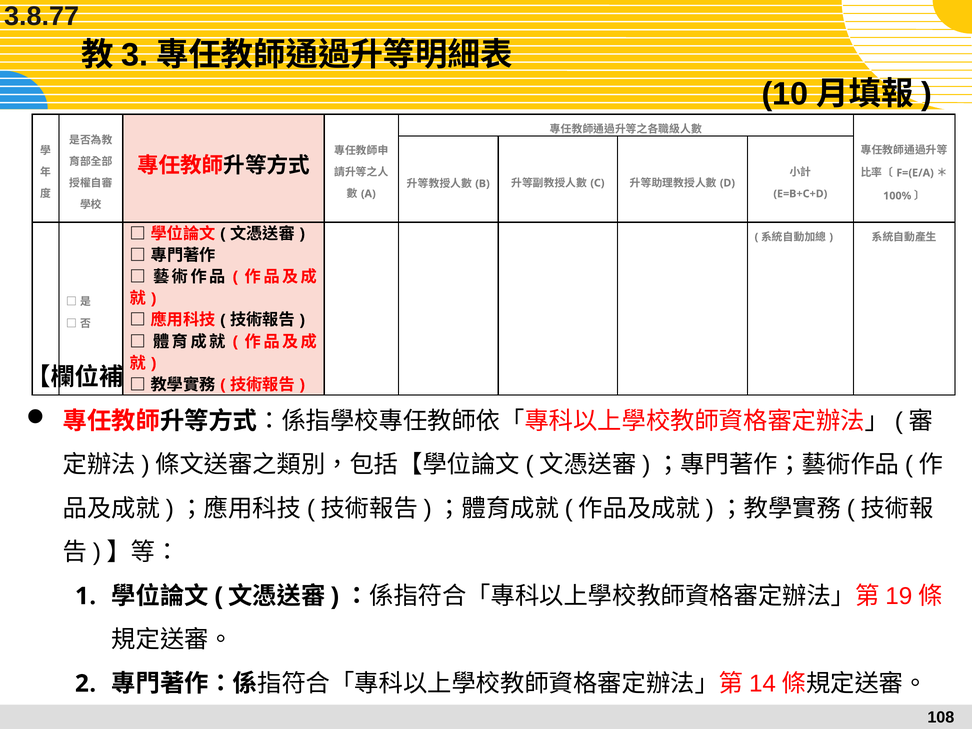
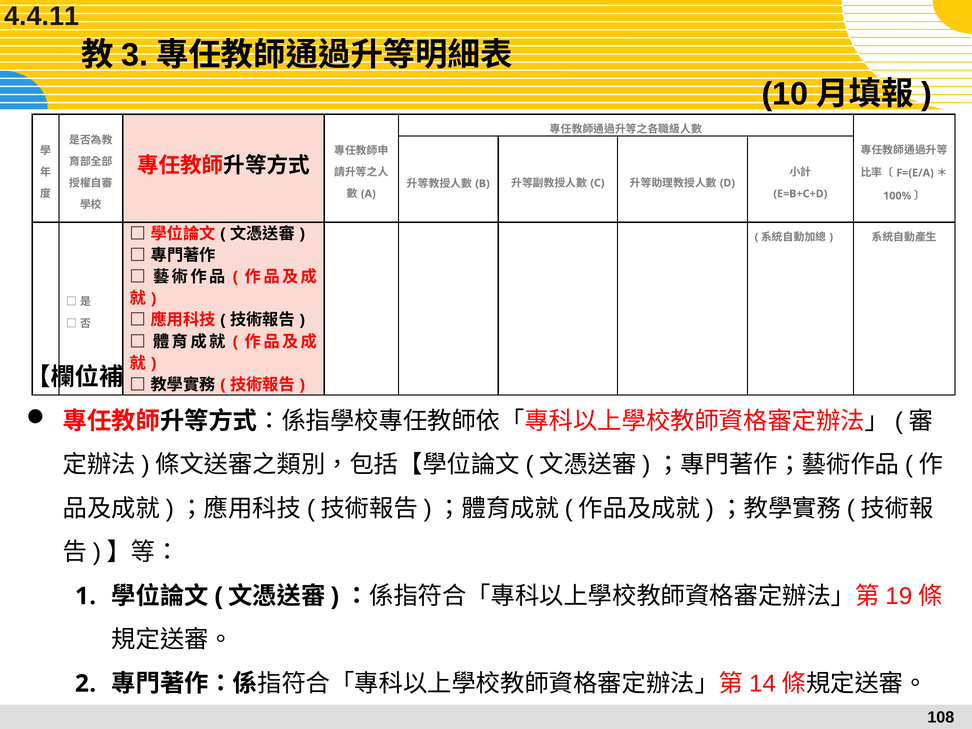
3.8.77: 3.8.77 -> 4.4.11 (42, 16)
